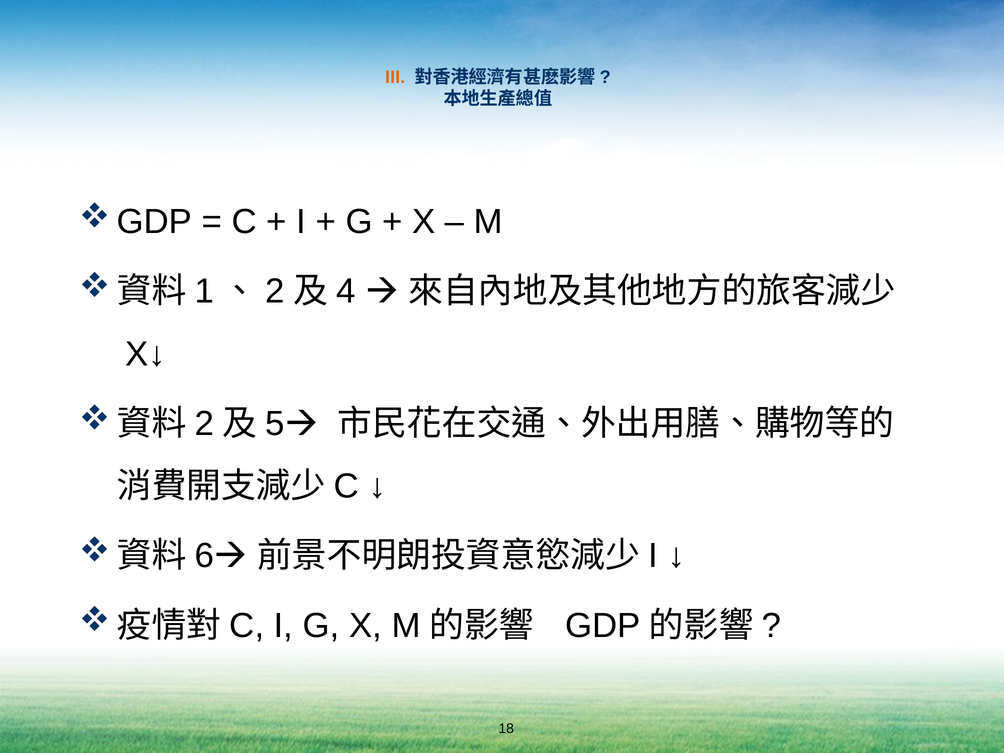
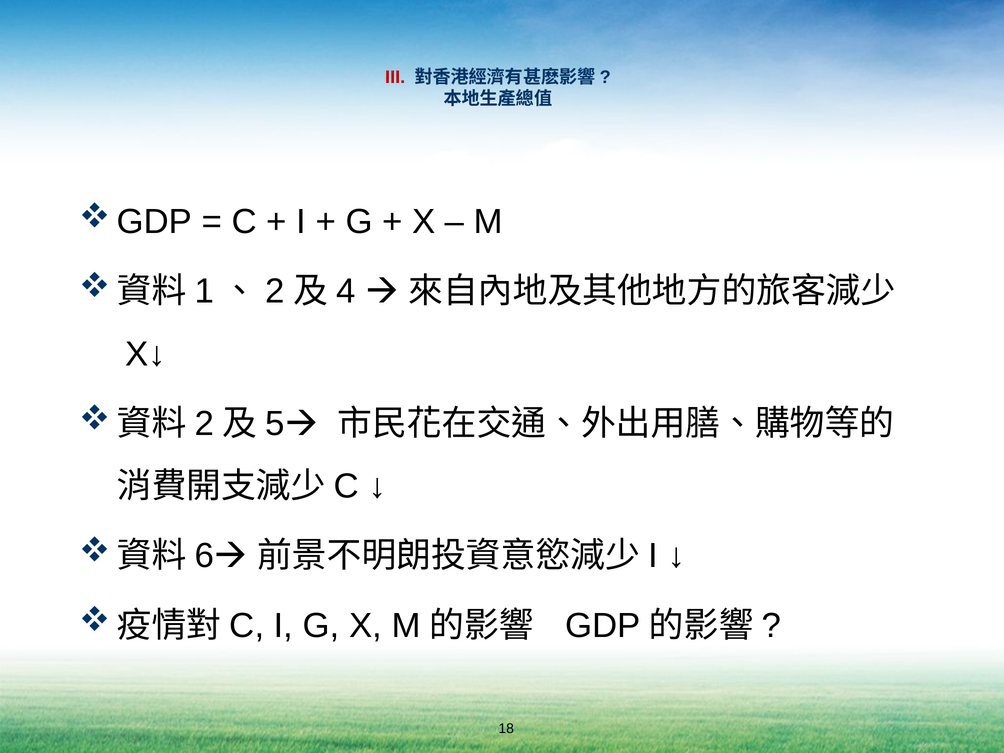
III colour: orange -> red (395, 77)
